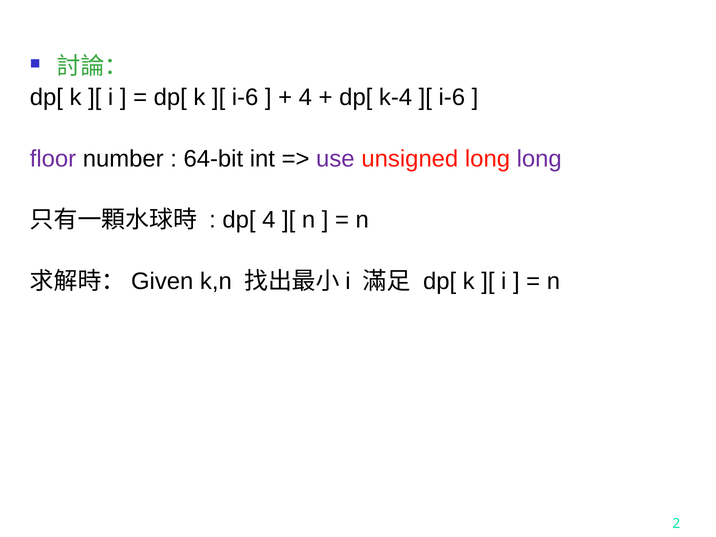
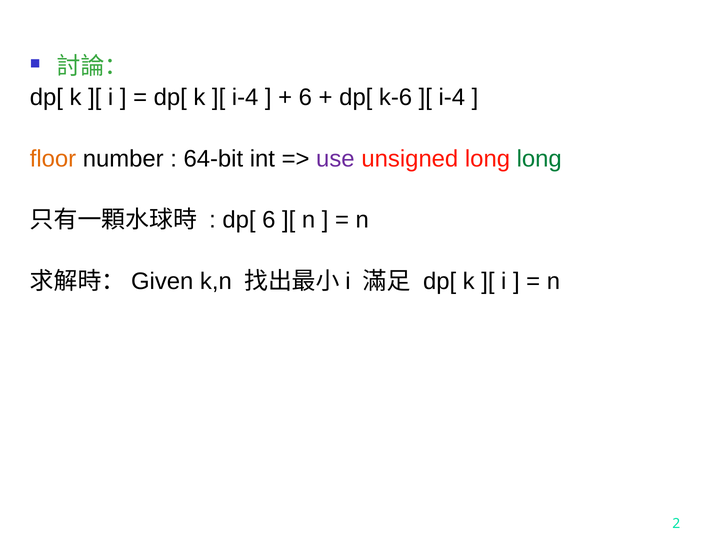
i-6: i-6 -> i-4 (245, 97)
4: 4 -> 6 (305, 97)
k-4: k-4 -> k-6 (396, 97)
i-6: i-6 -> i-4 (452, 97)
floor colour: purple -> orange (53, 159)
long colour: purple -> green (539, 159)
dp[ 4: 4 -> 6 (269, 220)
